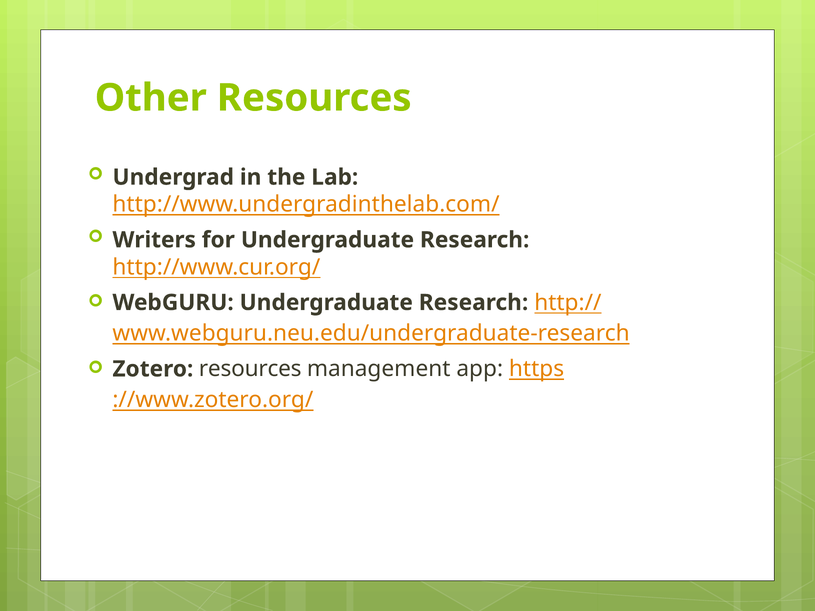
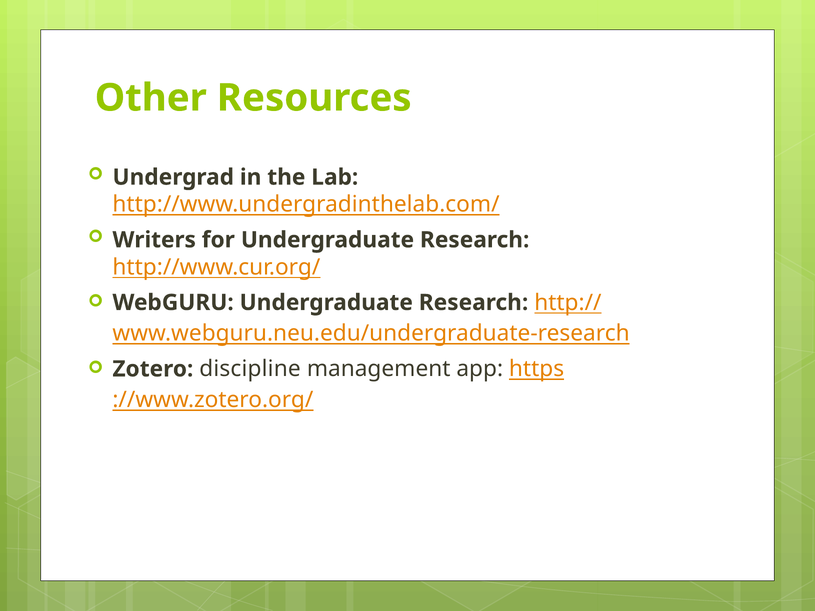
Zotero resources: resources -> discipline (250, 369)
